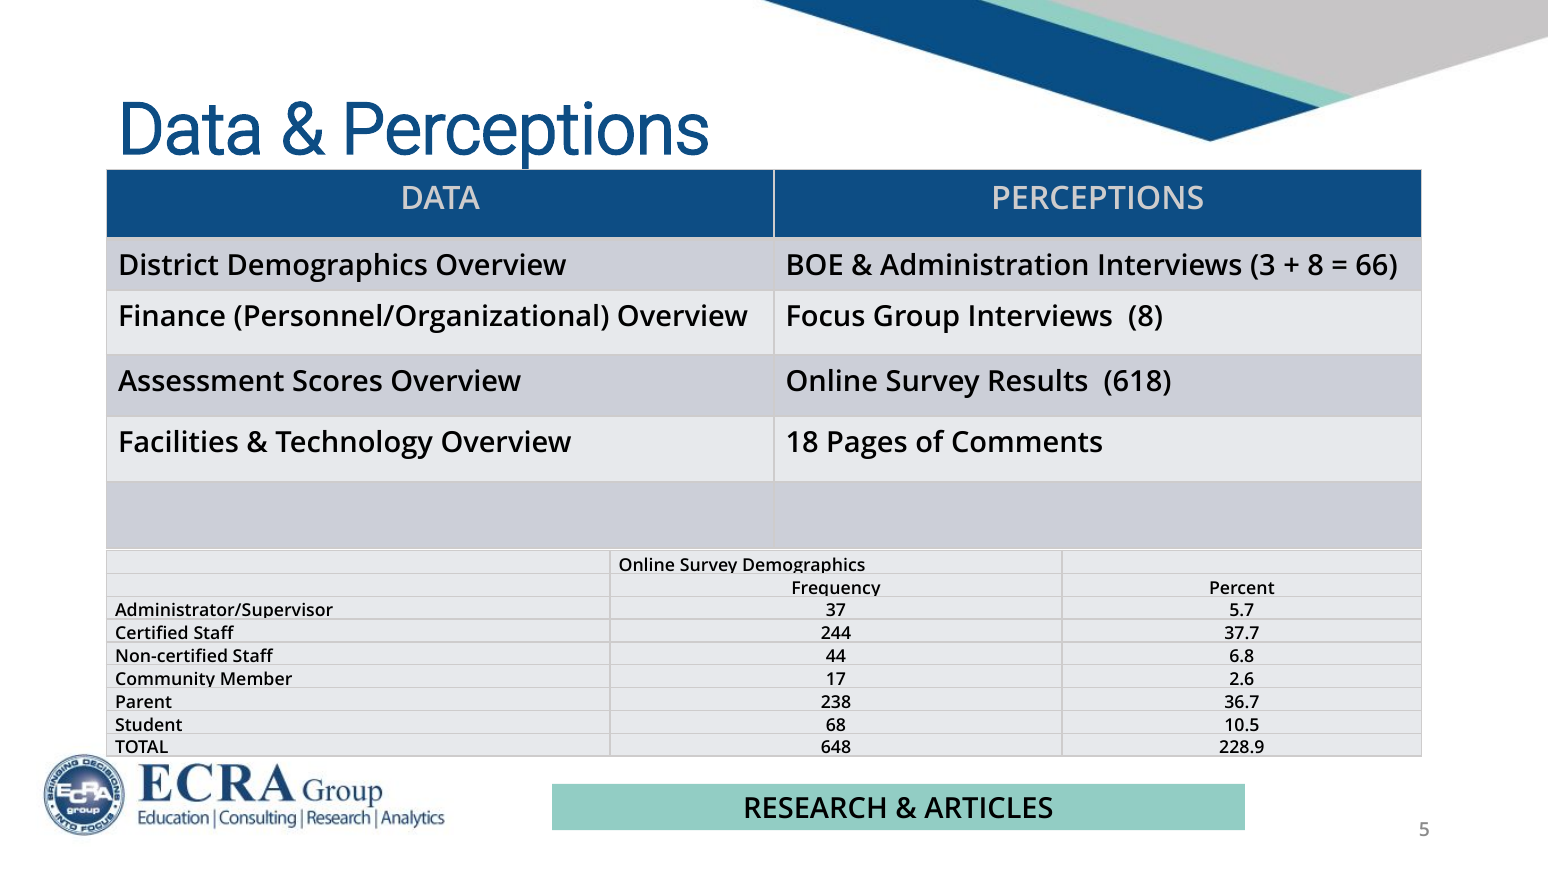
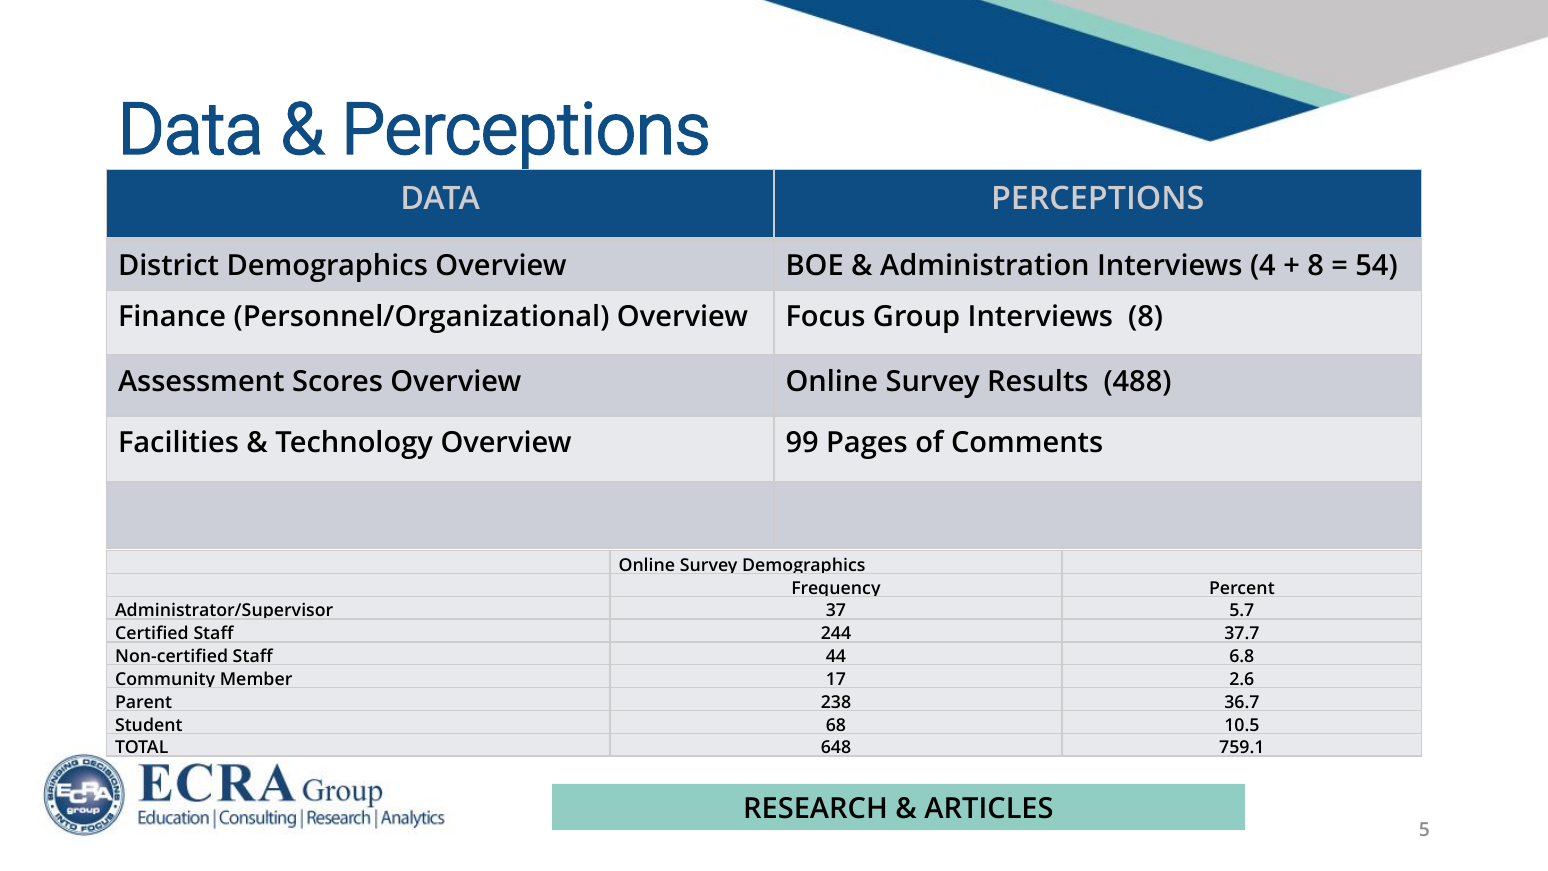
3: 3 -> 4 (1263, 266)
66: 66 -> 54 (1377, 266)
618: 618 -> 488 (1138, 382)
18: 18 -> 99 (802, 443)
228.9: 228.9 -> 759.1 (1242, 748)
